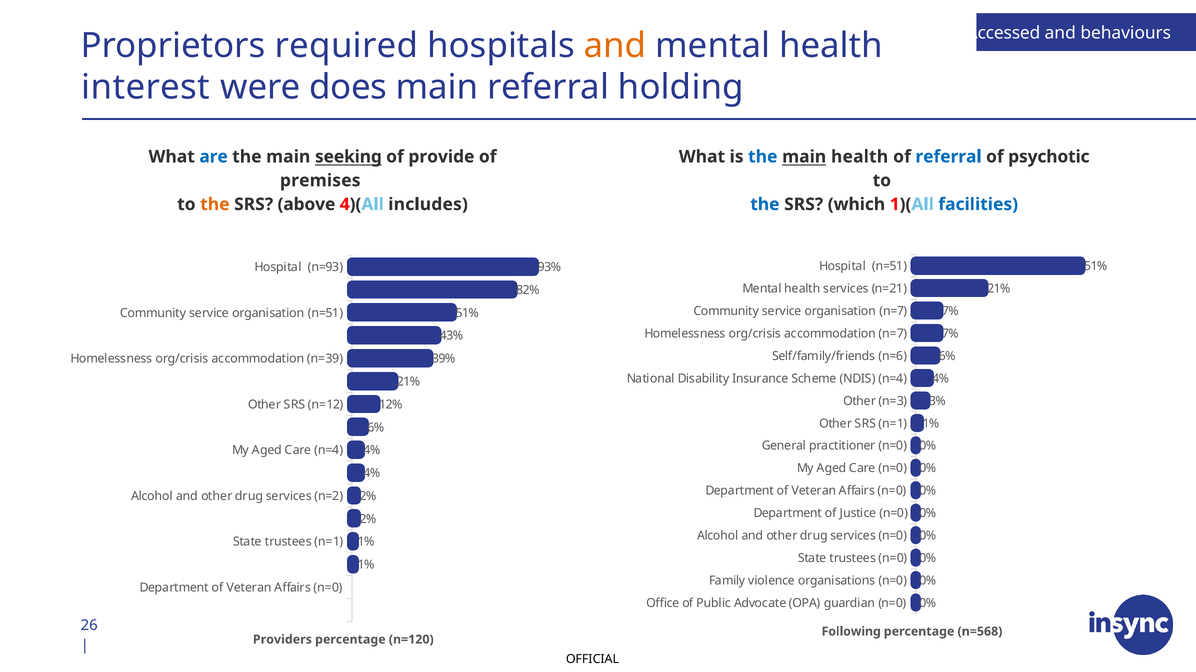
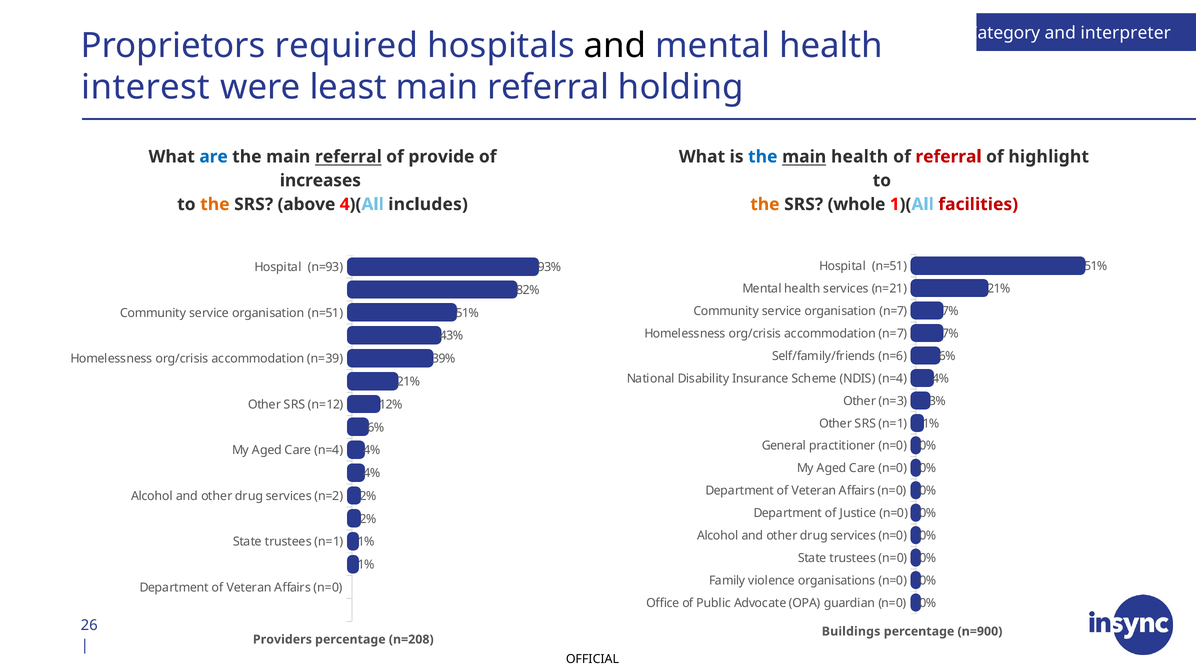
Accessed: Accessed -> Category (1003, 33)
behaviours: behaviours -> interpreter (1126, 33)
and colour: orange -> black (615, 46)
does: does -> least (348, 88)
the main seeking: seeking -> referral (348, 157)
referral colour: blue -> red (948, 157)
psychotic: psychotic -> highlight (1049, 157)
premises: premises -> increases (320, 181)
the colour: blue -> orange (765, 205)
which: which -> whole (856, 205)
facilities colour: blue -> red (978, 205)
Following: Following -> Buildings (851, 632)
n=568: n=568 -> n=900 (980, 632)
n=120: n=120 -> n=208 (411, 640)
